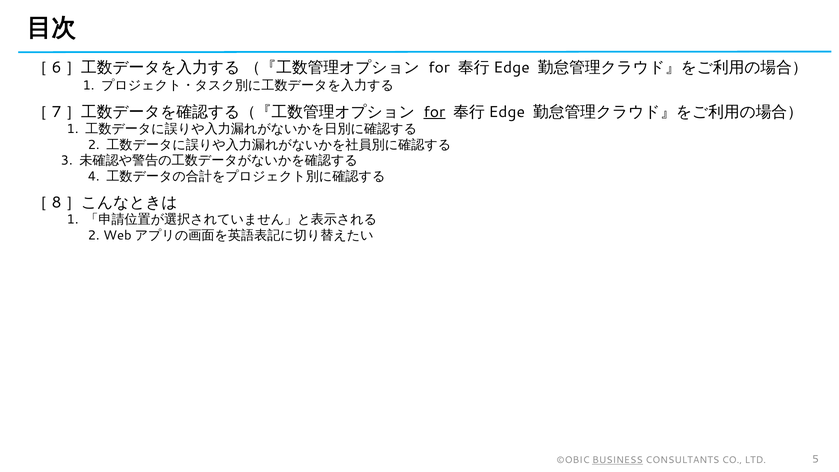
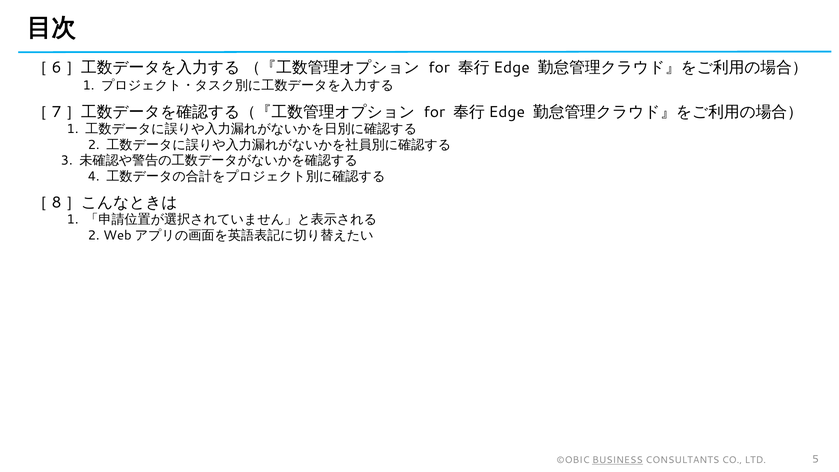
for underline: present -> none (434, 112)
